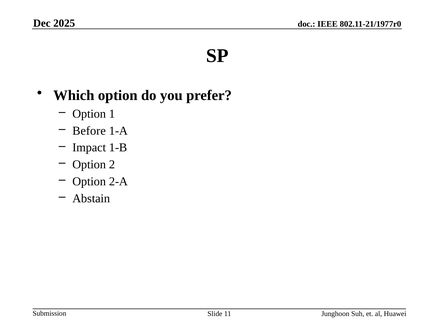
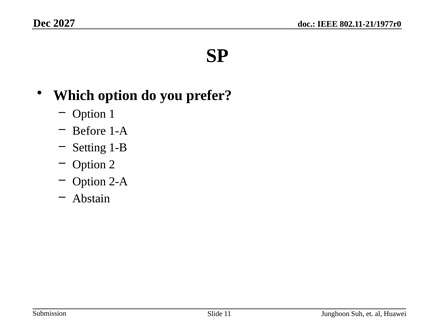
2025: 2025 -> 2027 (64, 23)
Impact: Impact -> Setting (89, 147)
